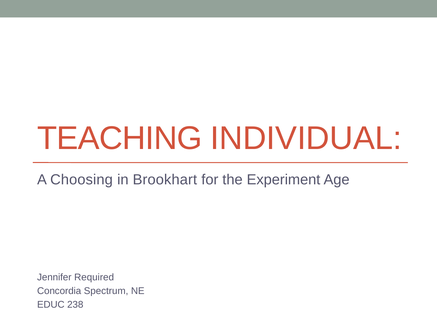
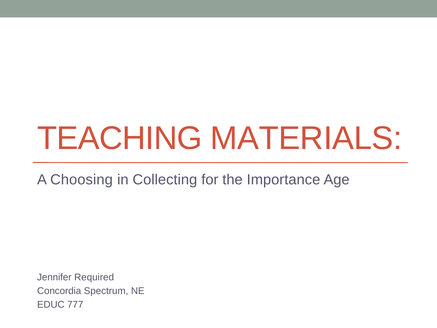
INDIVIDUAL: INDIVIDUAL -> MATERIALS (306, 138)
Brookhart: Brookhart -> Collecting (165, 179)
Experiment: Experiment -> Importance (283, 179)
238: 238 -> 777 (75, 304)
